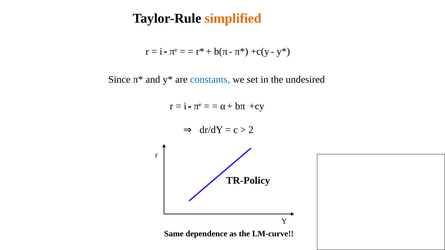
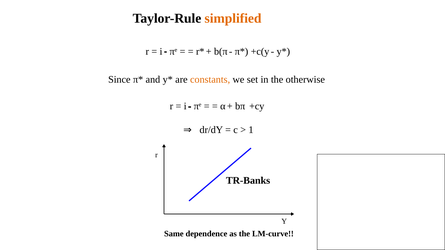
constants colour: blue -> orange (210, 80)
undesired: undesired -> otherwise (305, 80)
2: 2 -> 1 (251, 130)
TR-Policy: TR-Policy -> TR-Banks (248, 181)
